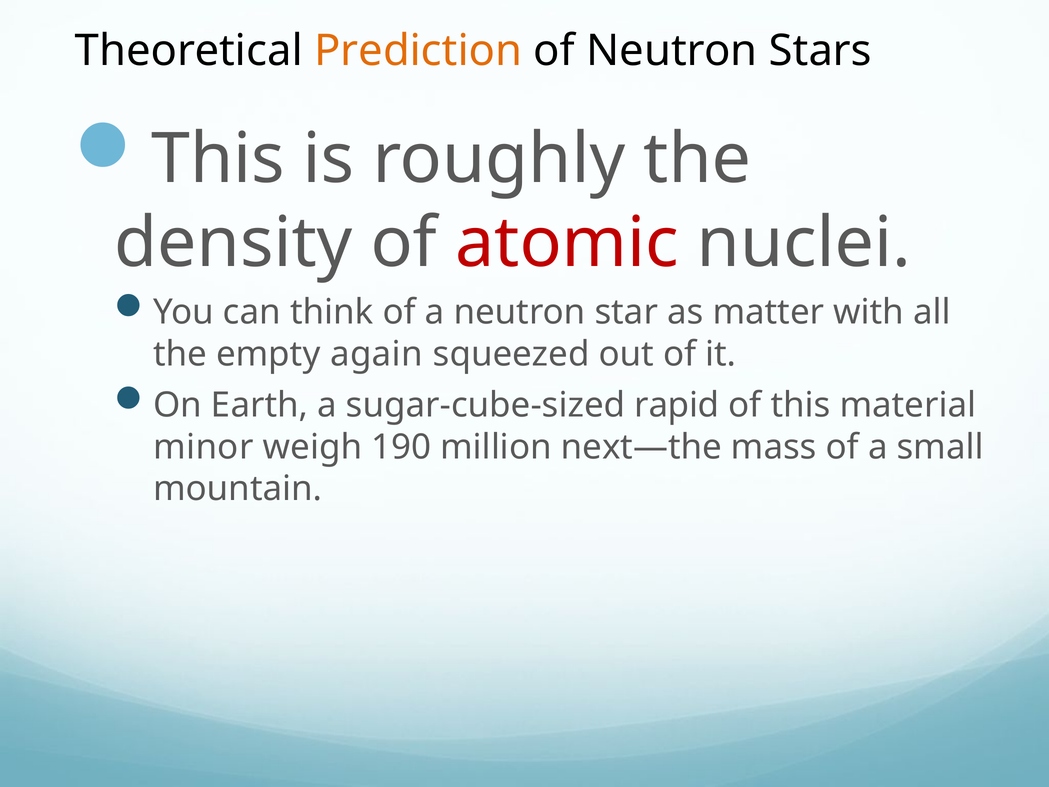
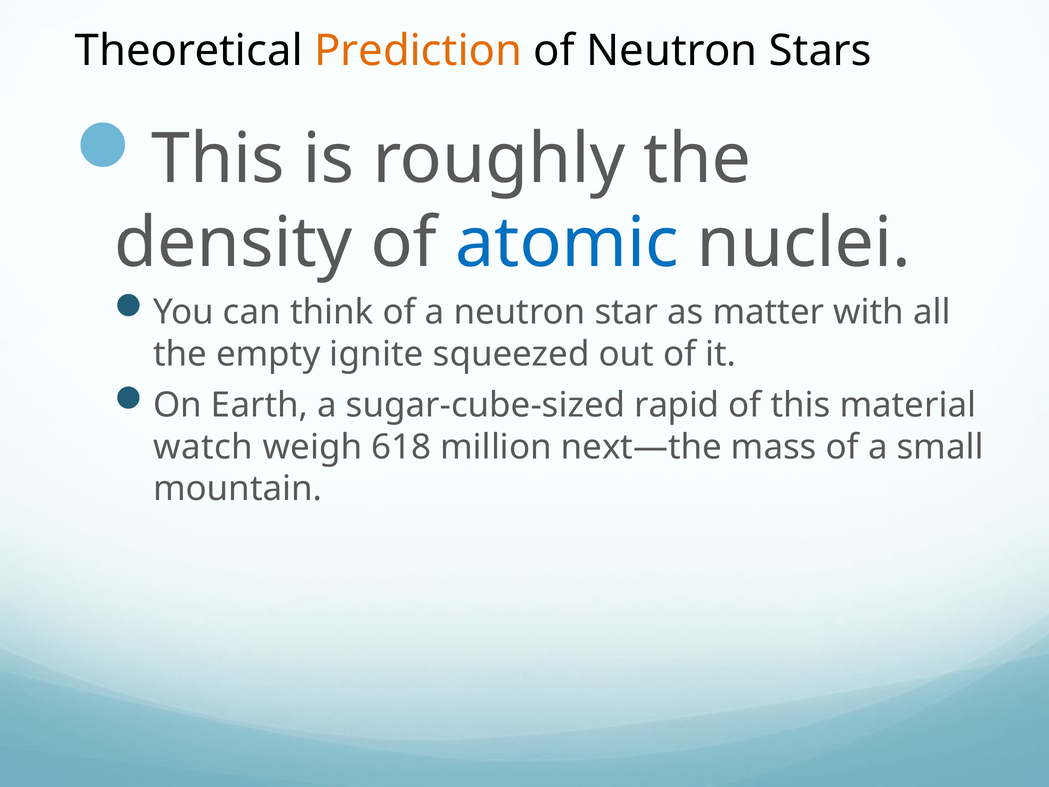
atomic colour: red -> blue (567, 243)
again: again -> ignite (377, 354)
minor: minor -> watch (203, 447)
190: 190 -> 618 (401, 447)
